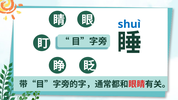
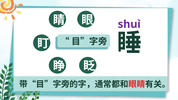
shuì colour: blue -> purple (129, 24)
